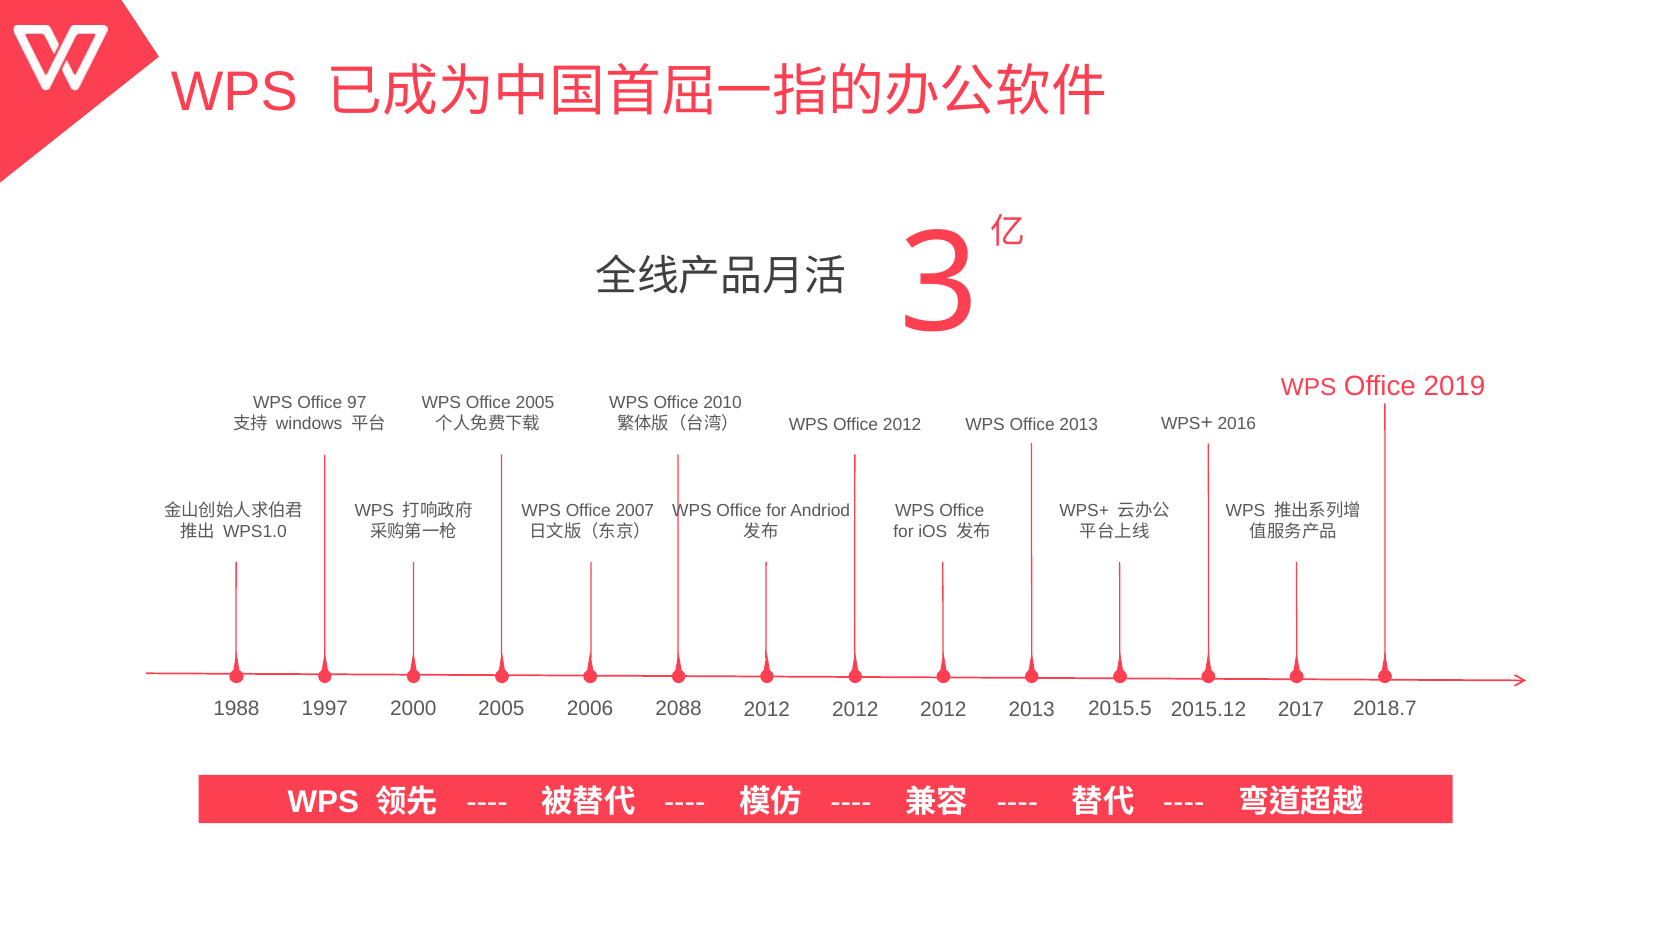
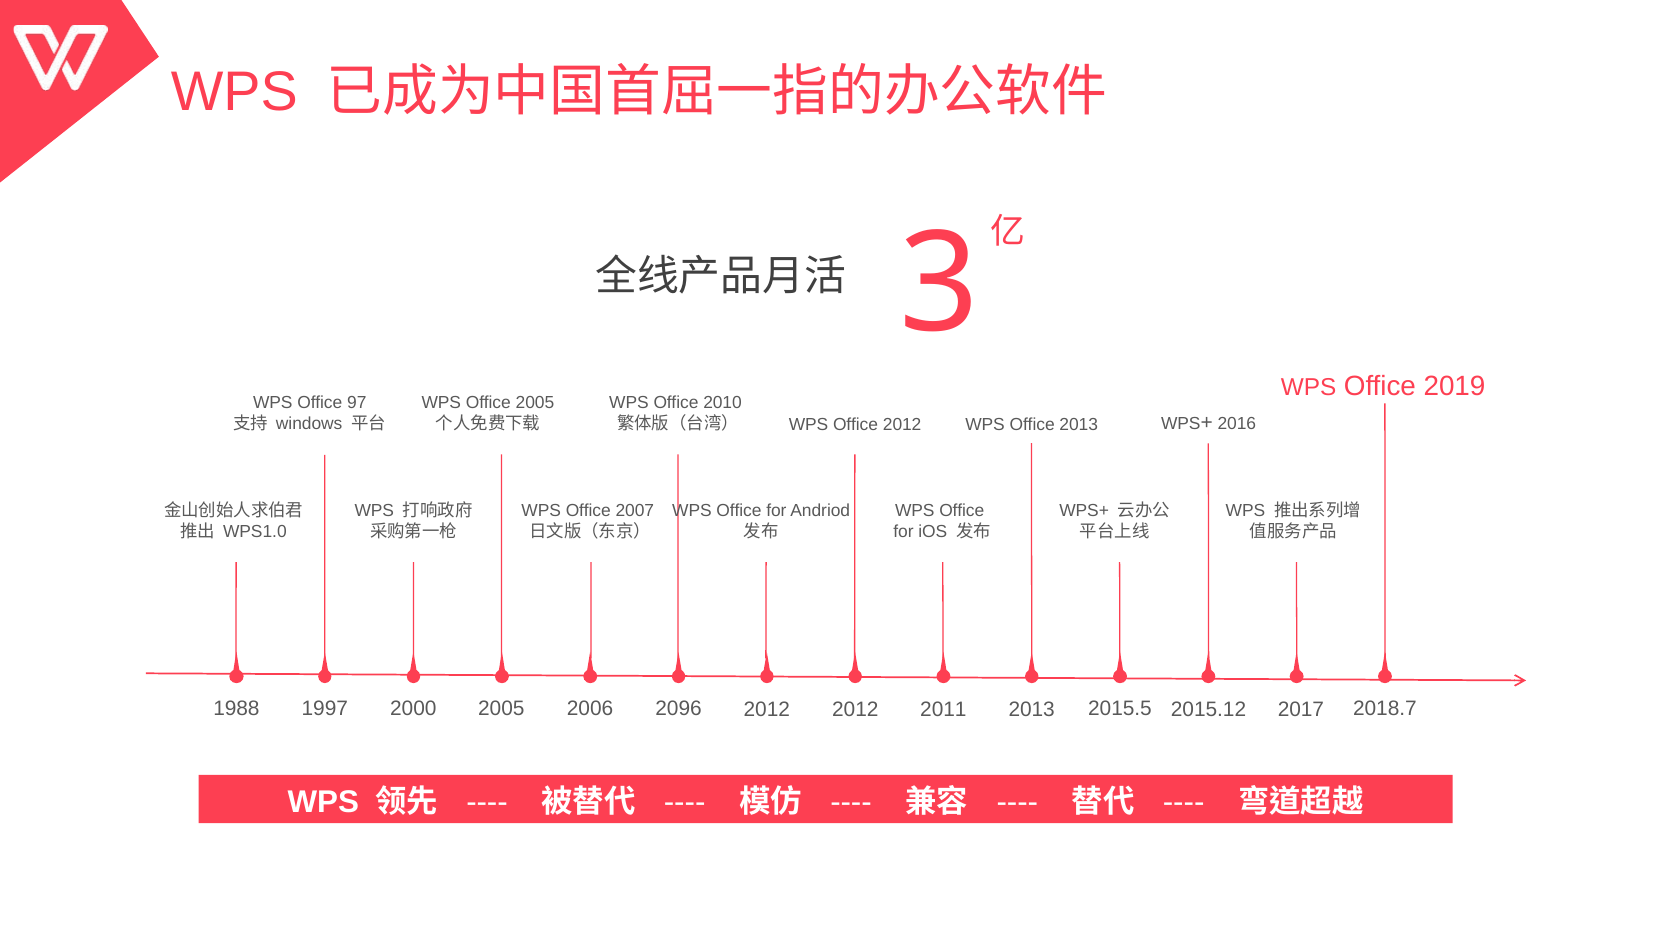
2088: 2088 -> 2096 (679, 709)
2012: 2012 -> 2011 (943, 709)
